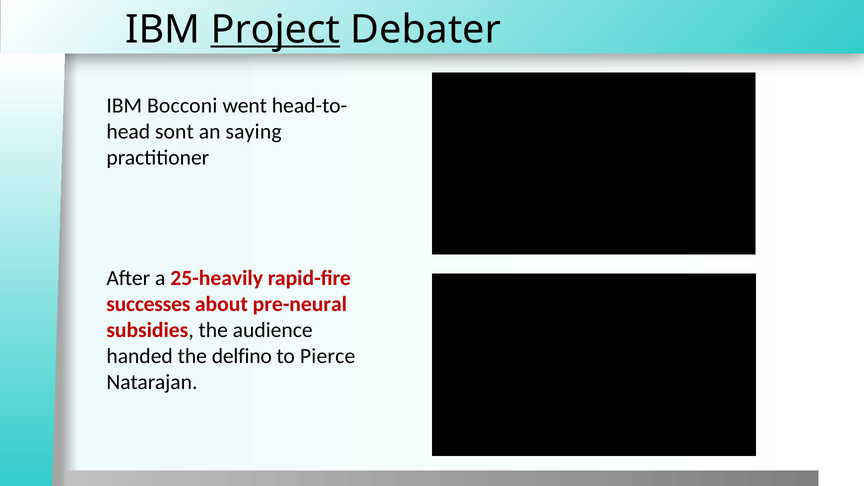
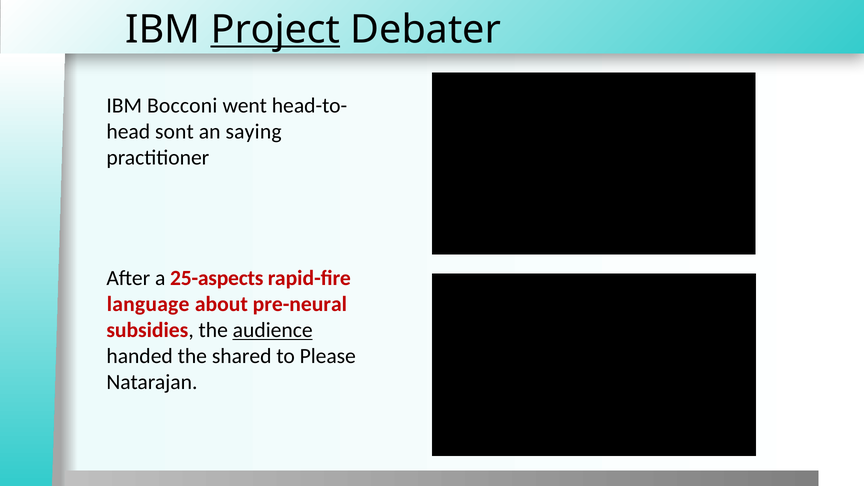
25-heavily: 25-heavily -> 25-aspects (217, 278)
successes: successes -> language (148, 304)
audience underline: none -> present (273, 330)
delfino: delfino -> shared (242, 356)
Pierce: Pierce -> Please (328, 356)
